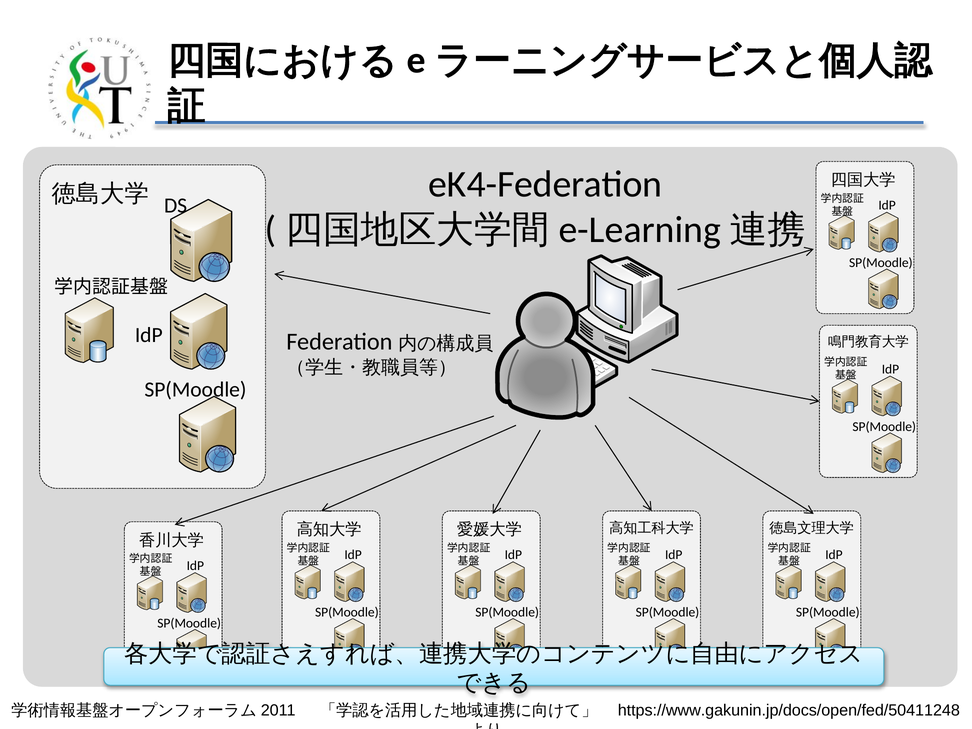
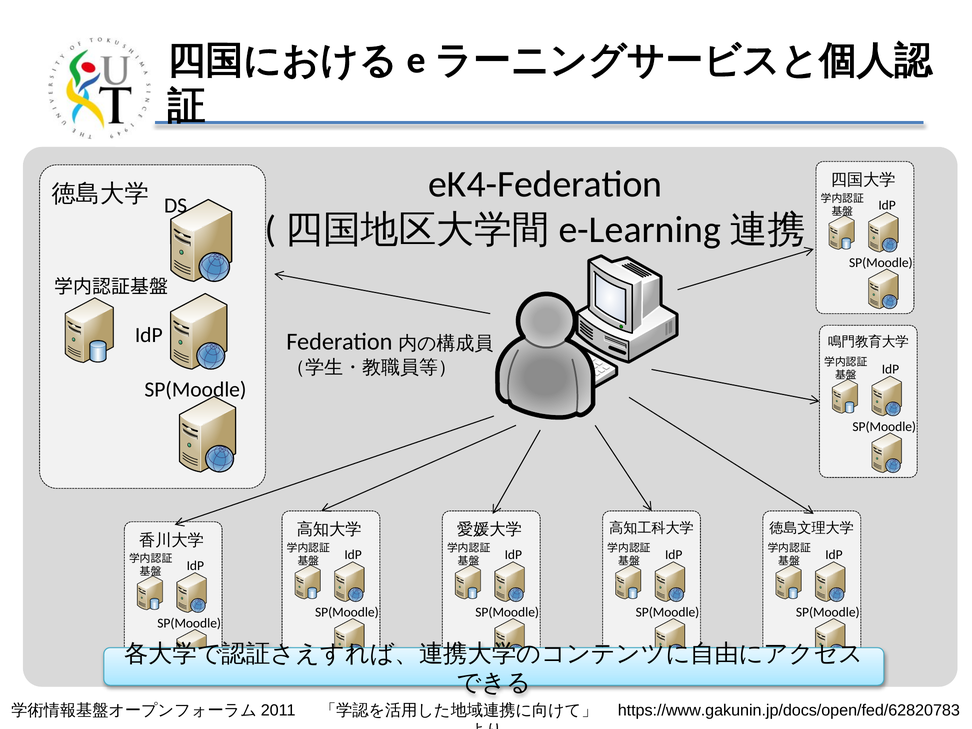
https://www.gakunin.jp/docs/open/fed/50411248: https://www.gakunin.jp/docs/open/fed/50411248 -> https://www.gakunin.jp/docs/open/fed/62820783 (789, 710)
